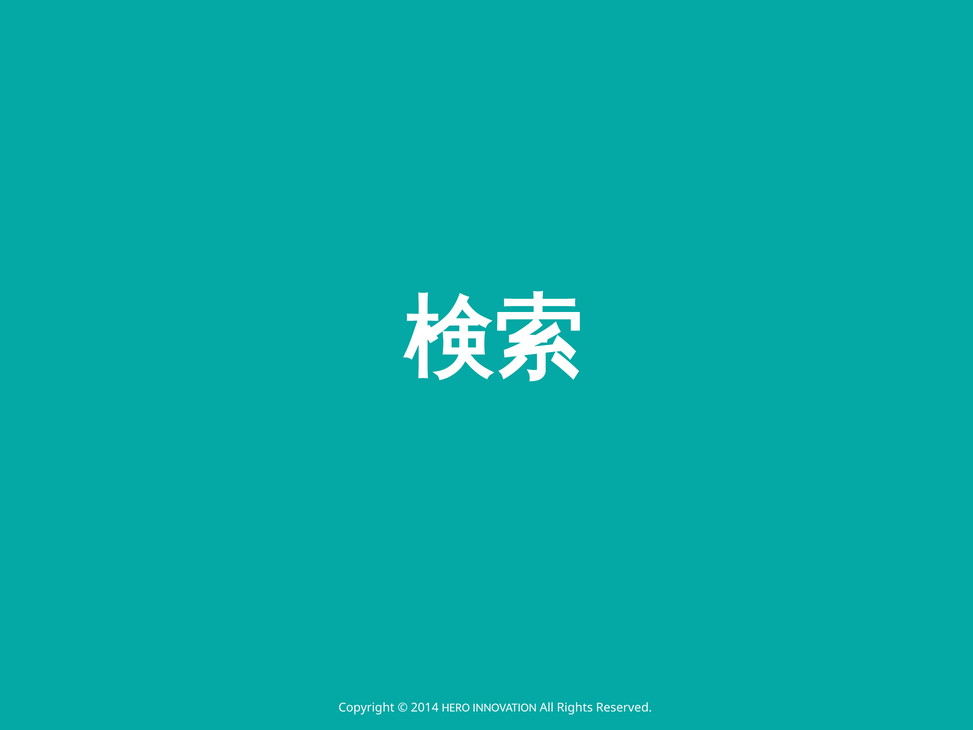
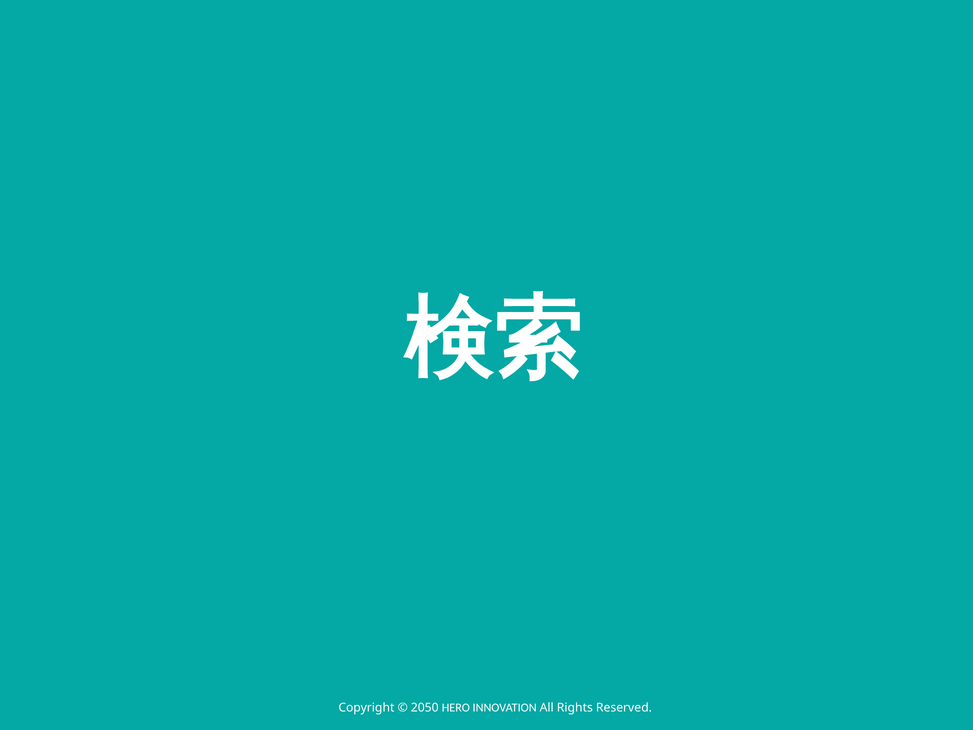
2014: 2014 -> 2050 (425, 707)
